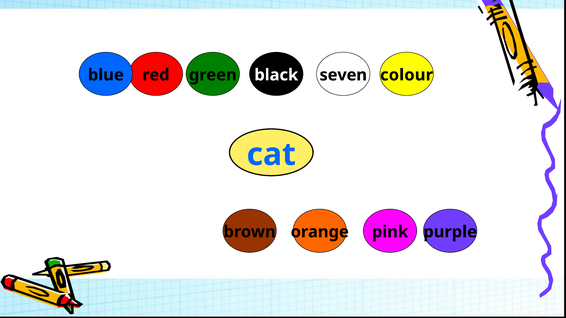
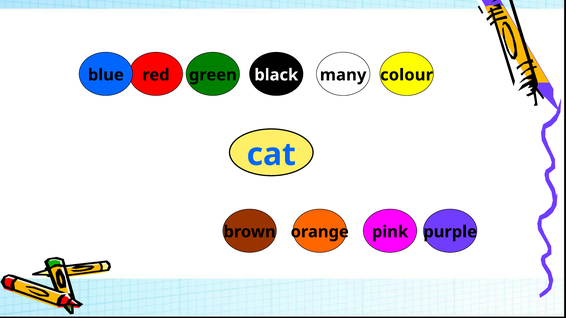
seven: seven -> many (343, 75)
